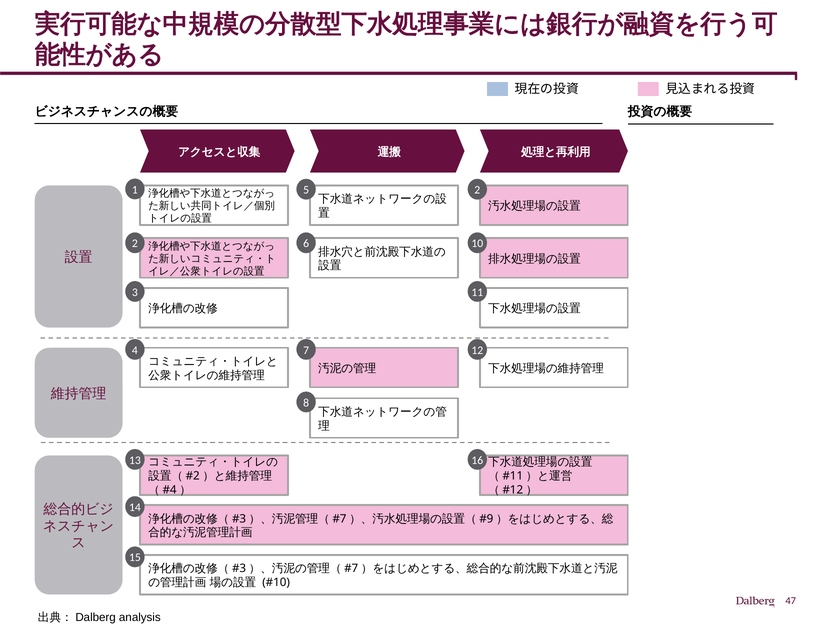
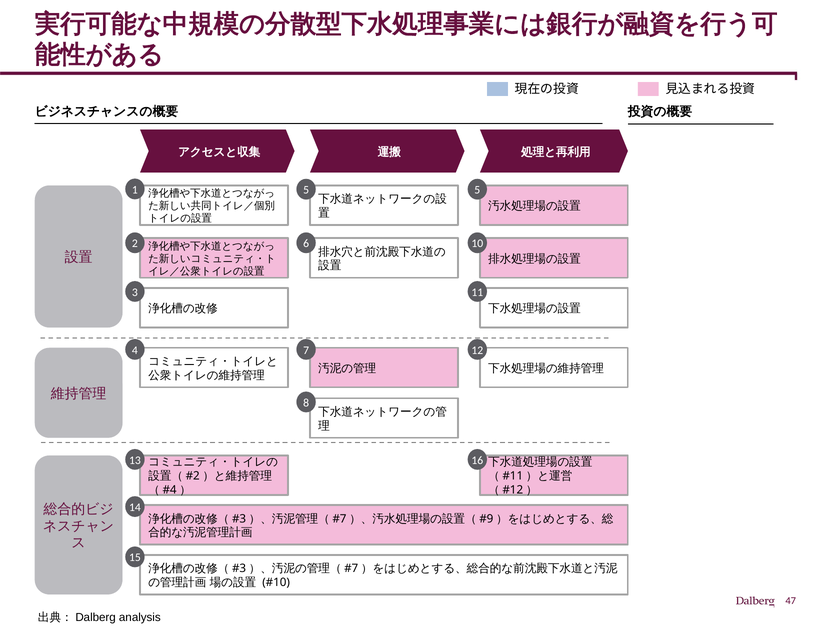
5 2: 2 -> 5 (477, 190)
